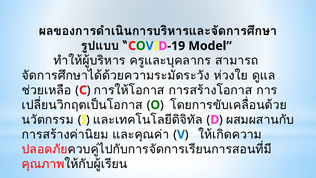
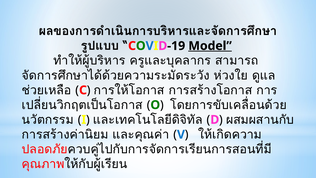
Model underline: none -> present (210, 46)
